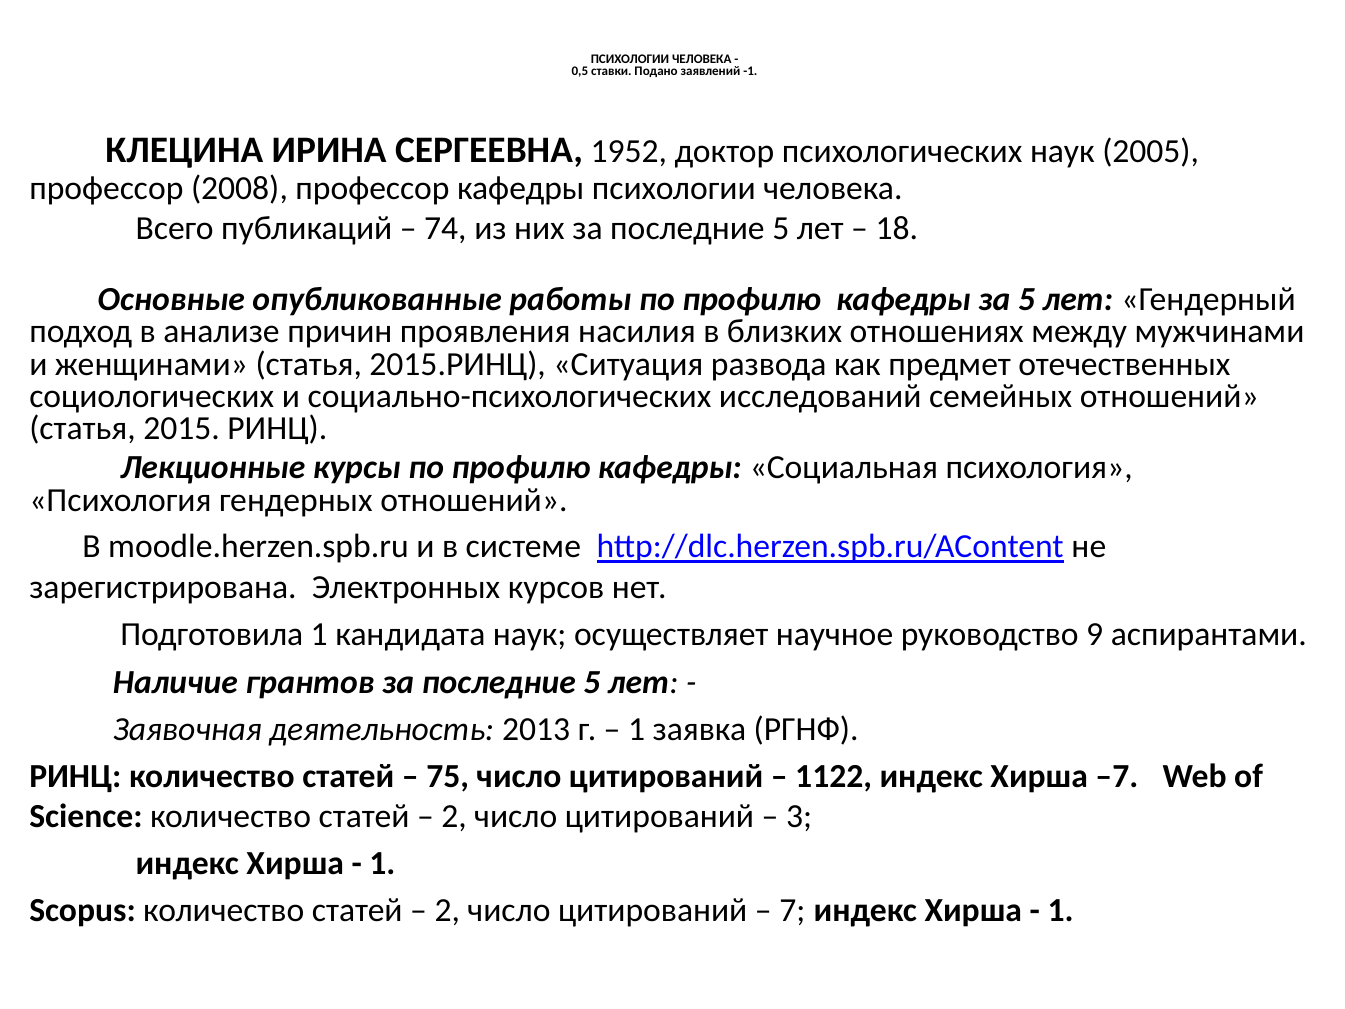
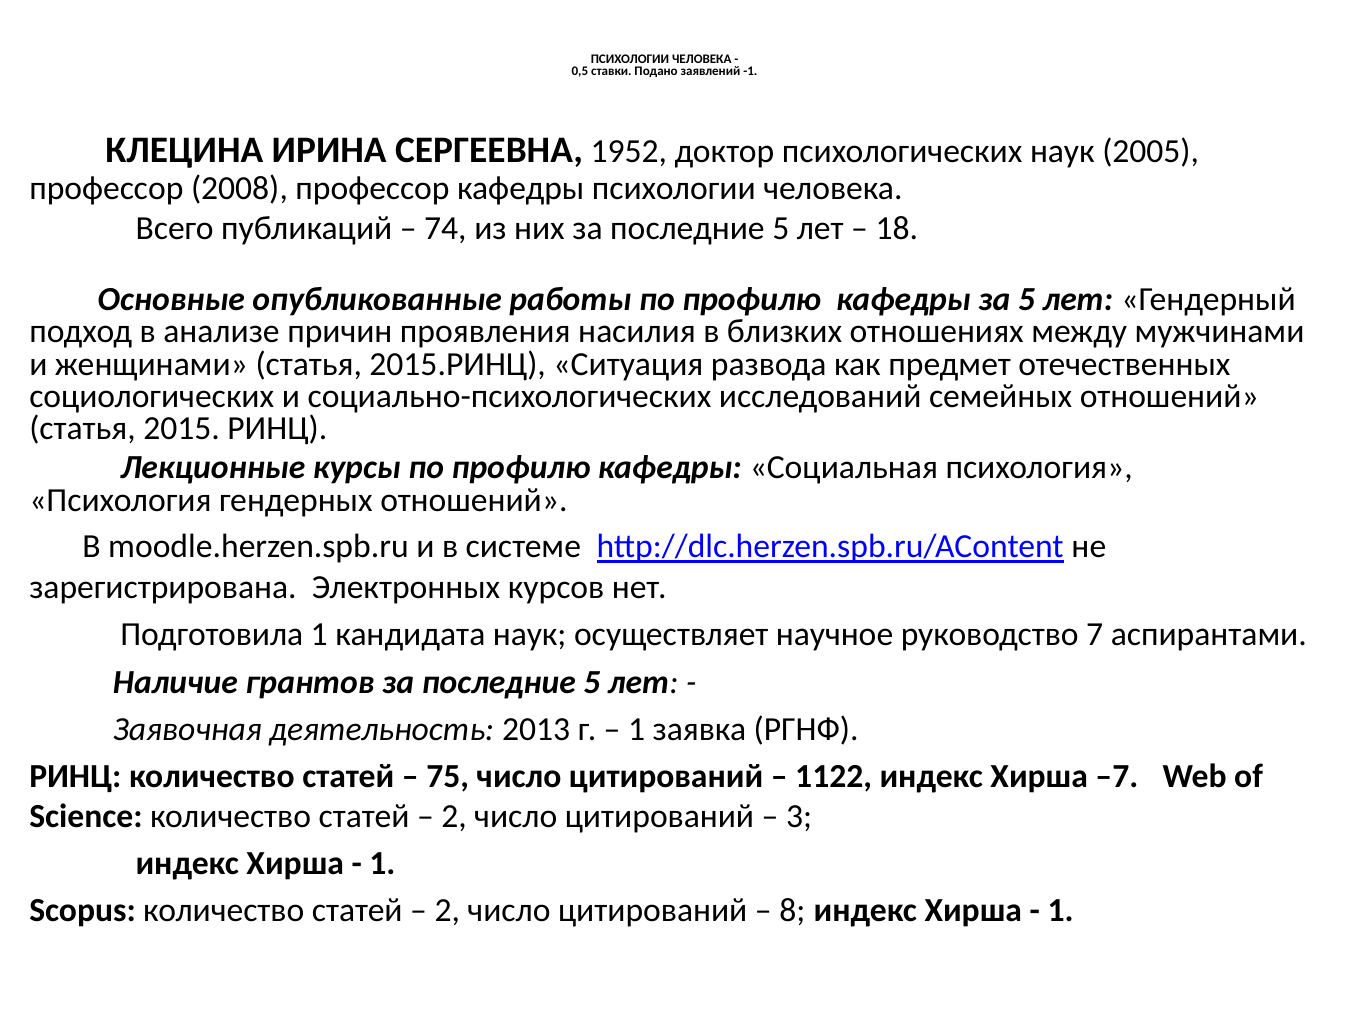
9: 9 -> 7 (1095, 635)
7: 7 -> 8 (792, 910)
